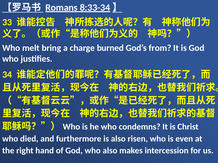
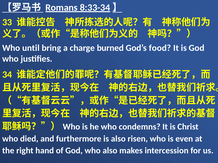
melt: melt -> until (31, 48)
from: from -> food (160, 48)
